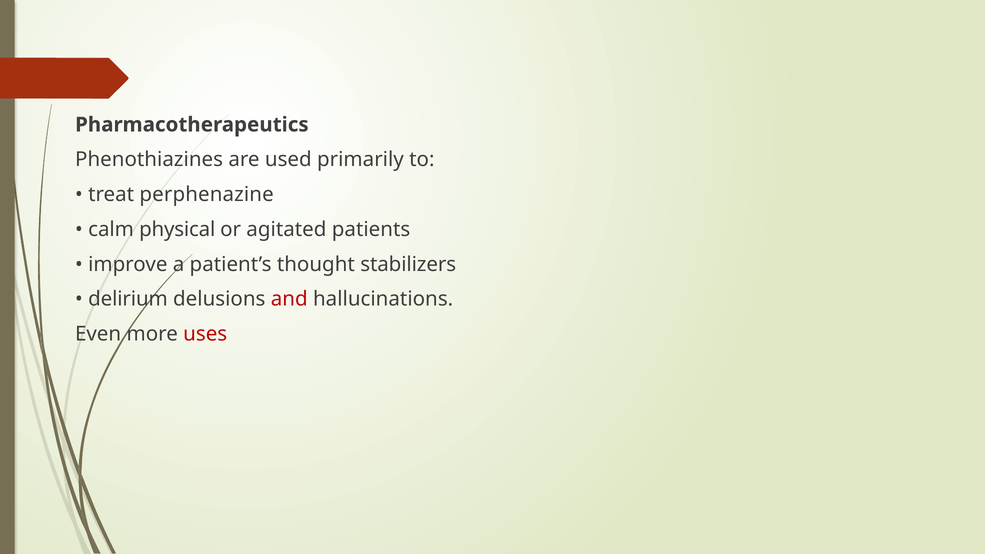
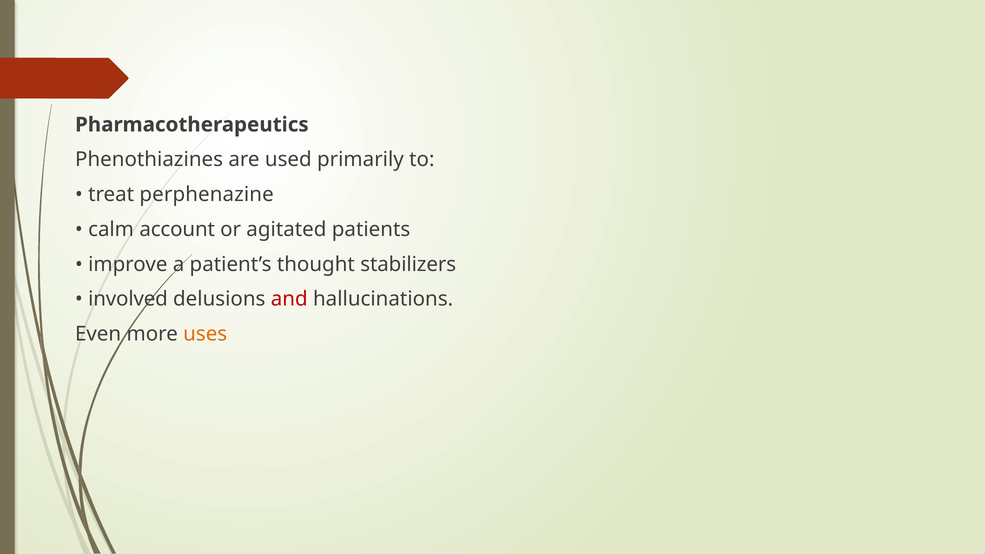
physical: physical -> account (177, 229)
delirium: delirium -> involved (128, 299)
uses colour: red -> orange (205, 334)
